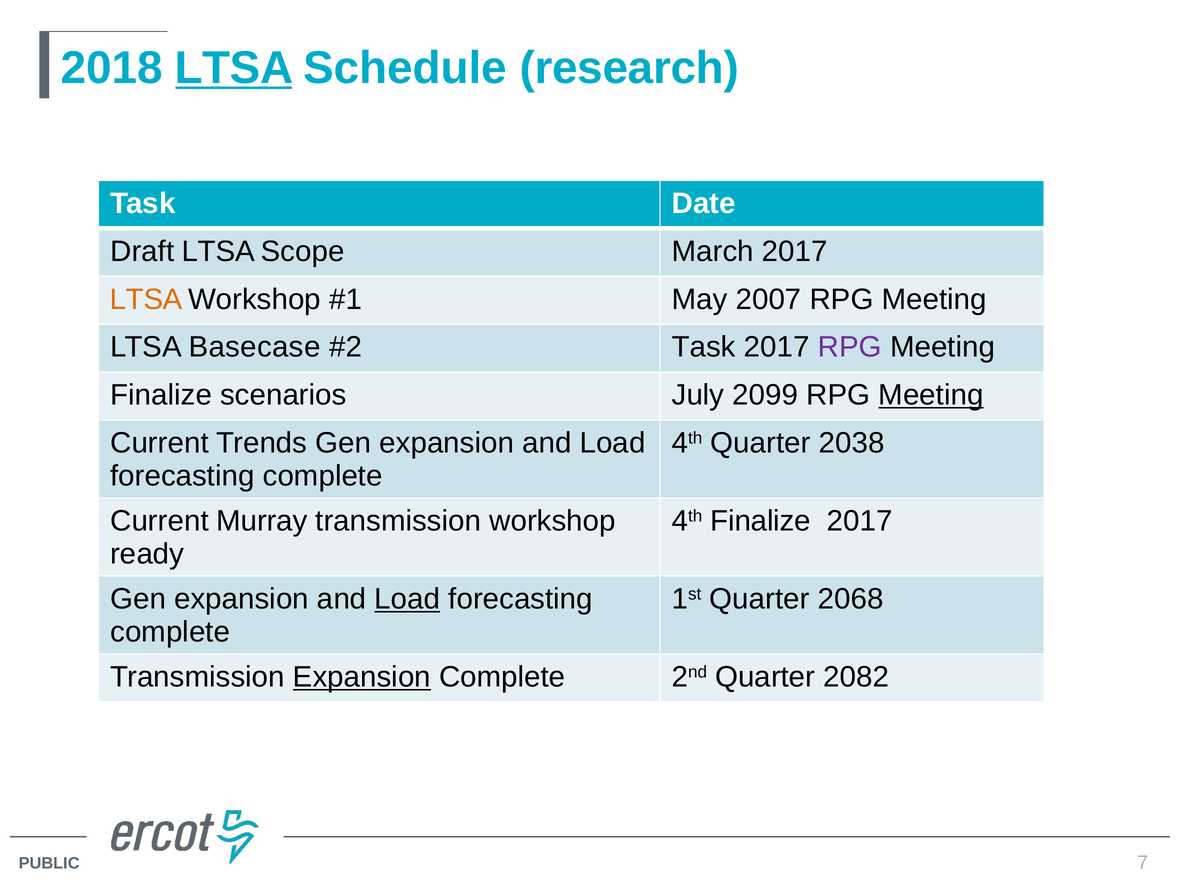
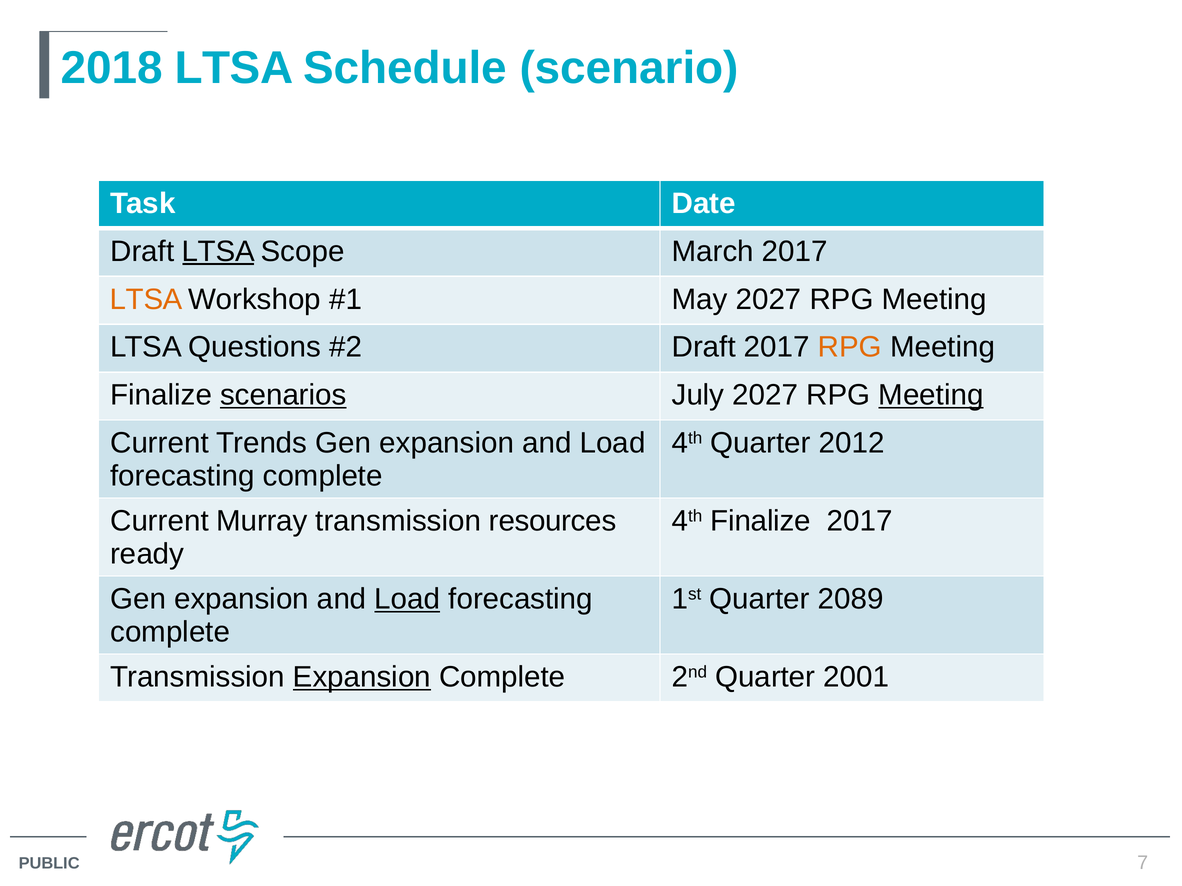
LTSA underline: present -> none (234, 68)
research: research -> scenario (629, 68)
LTSA underline: none -> present (218, 251)
May 2007: 2007 -> 2027 (769, 299)
Basecase: Basecase -> Questions (255, 347)
Task: Task -> Draft (704, 347)
RPG colour: purple -> orange (850, 347)
scenarios underline: none -> present (283, 395)
July 2099: 2099 -> 2027 (765, 395)
2038: 2038 -> 2012 (852, 443)
transmission workshop: workshop -> resources (553, 521)
2068: 2068 -> 2089 (851, 599)
2082: 2082 -> 2001 (856, 677)
